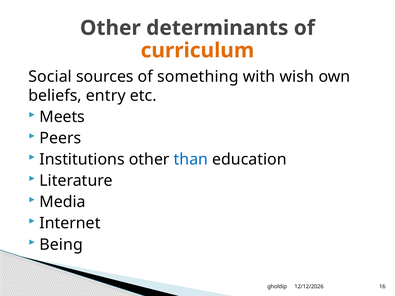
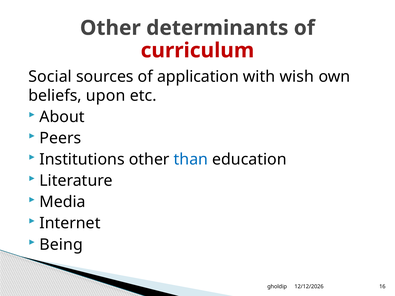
curriculum colour: orange -> red (197, 51)
something: something -> application (198, 77)
entry: entry -> upon (106, 96)
Meets: Meets -> About (62, 117)
